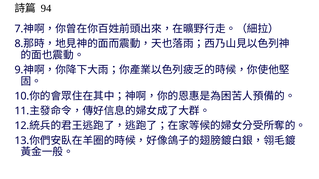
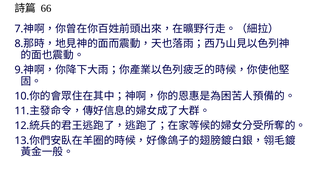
94: 94 -> 66 (46, 8)
